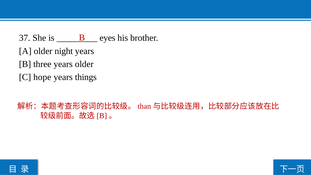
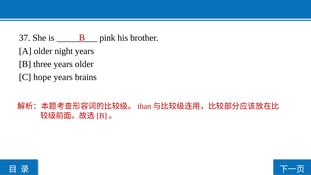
eyes: eyes -> pink (107, 38)
things: things -> brains (86, 77)
